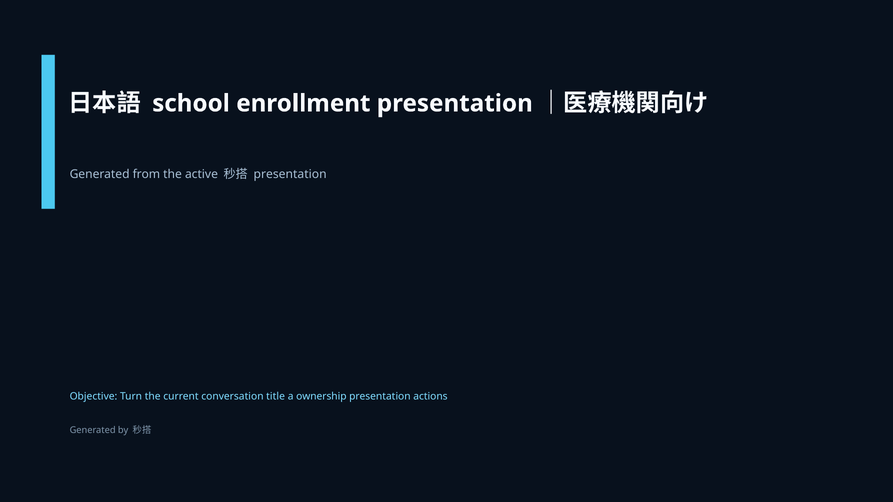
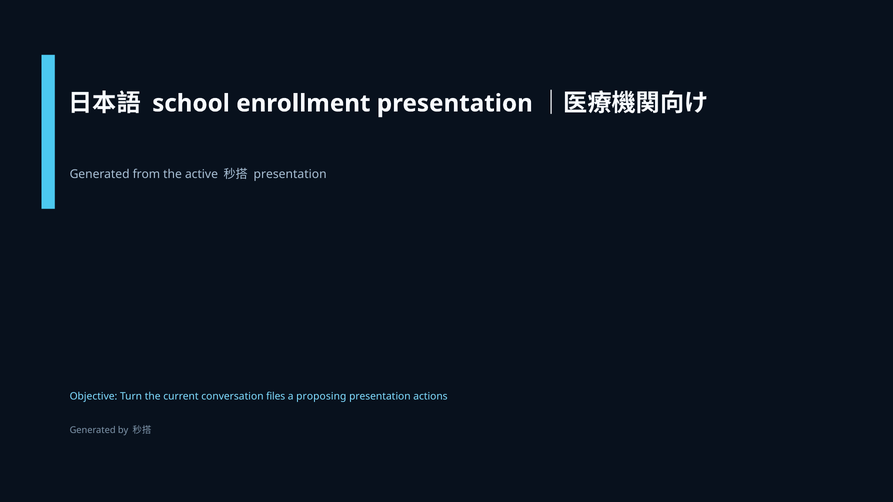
title: title -> files (276, 397)
ownership: ownership -> proposing (321, 397)
